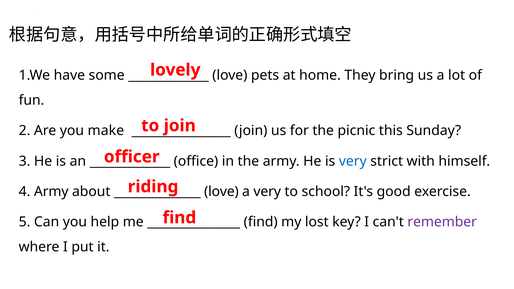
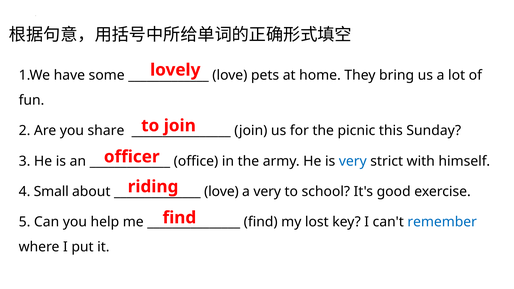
make: make -> share (106, 131)
4 Army: Army -> Small (51, 192)
remember colour: purple -> blue (442, 222)
